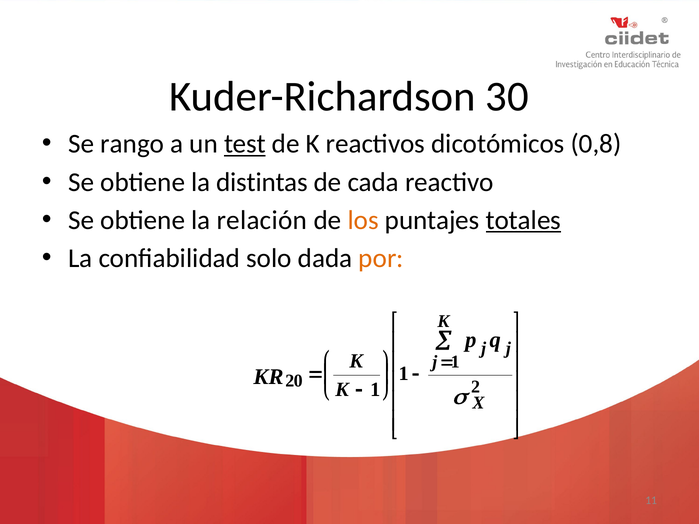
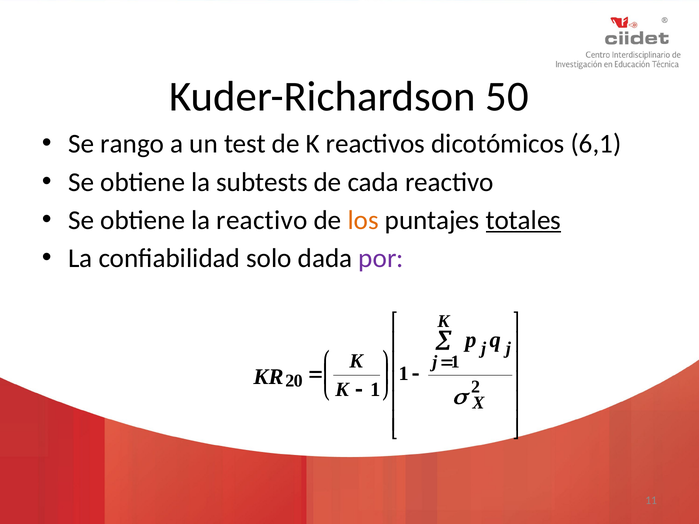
30: 30 -> 50 (507, 97)
test underline: present -> none (245, 144)
0,8: 0,8 -> 6,1 (596, 144)
distintas: distintas -> subtests (262, 182)
la relación: relación -> reactivo (262, 220)
por colour: orange -> purple (381, 258)
